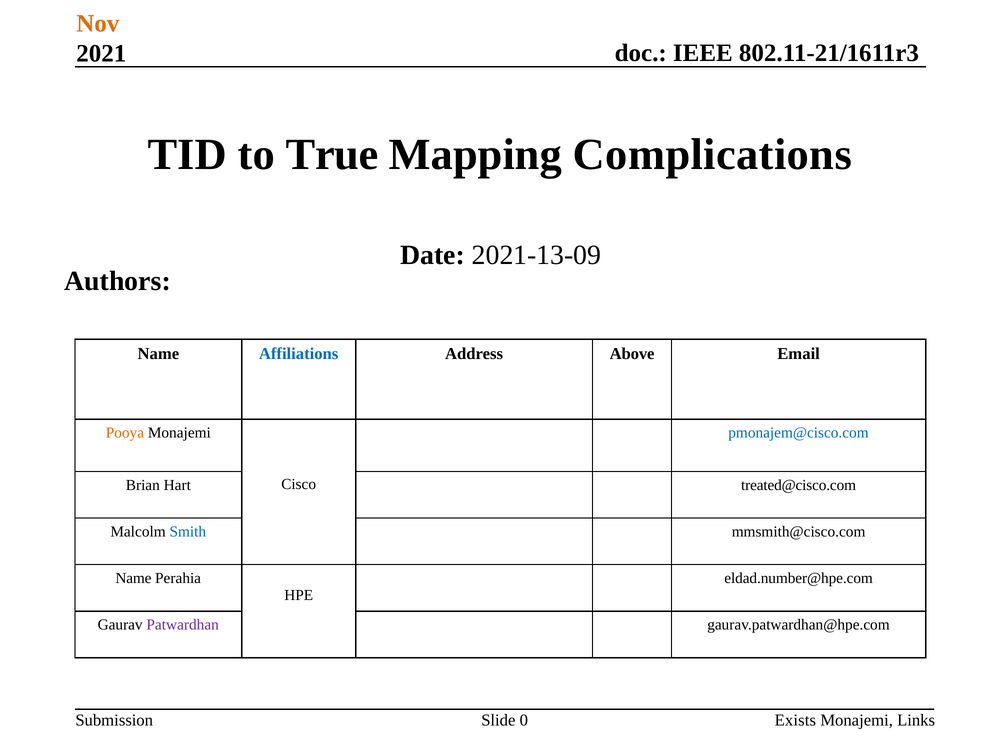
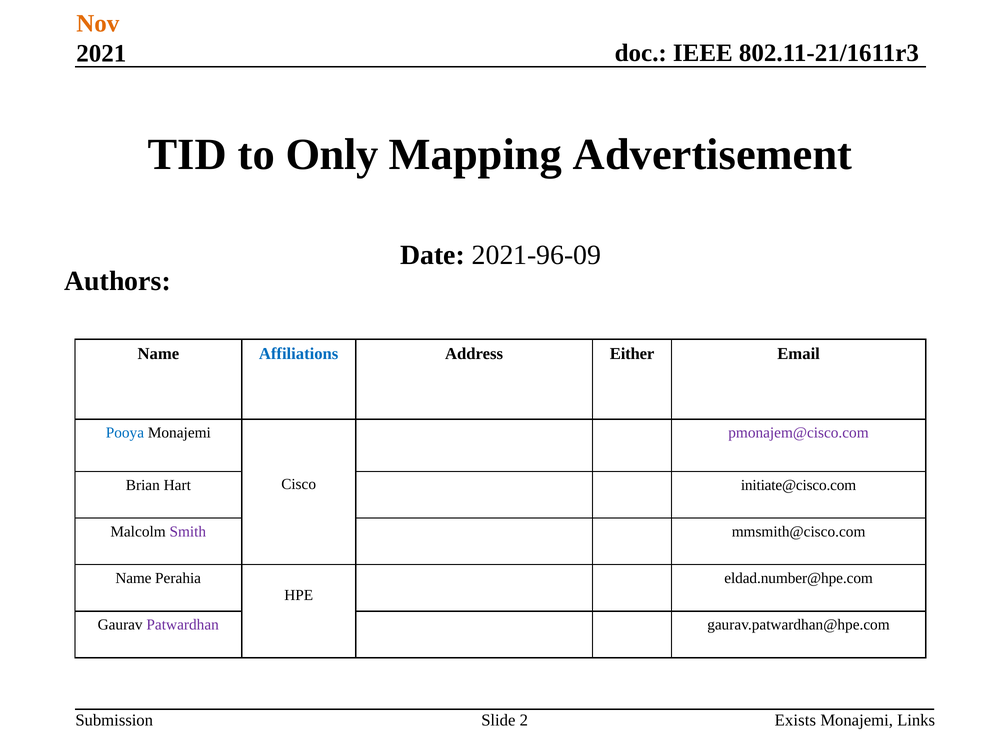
True: True -> Only (332, 155)
Complications: Complications -> Advertisement (713, 155)
2021-13-09: 2021-13-09 -> 2021-96-09 (536, 255)
Above: Above -> Either (632, 354)
Pooya colour: orange -> blue (125, 433)
pmonajem@cisco.com colour: blue -> purple (798, 433)
treated@cisco.com: treated@cisco.com -> initiate@cisco.com (799, 485)
Smith colour: blue -> purple (188, 532)
0: 0 -> 2 (524, 720)
